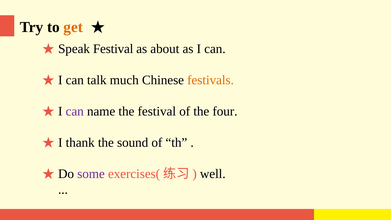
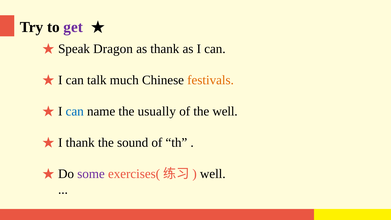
get colour: orange -> purple (73, 27)
Speak Festival: Festival -> Dragon (113, 49)
as about: about -> thank (165, 49)
can colour: purple -> blue (75, 111)
the festival: festival -> usually (157, 111)
the four: four -> well (225, 111)
